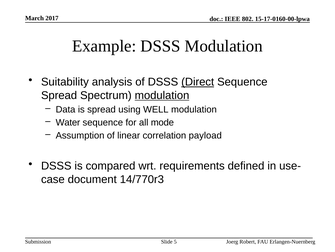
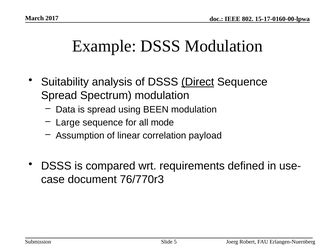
modulation underline: present -> none (162, 95)
WELL: WELL -> BEEN (156, 109)
Water: Water -> Large (68, 122)
14/770r3: 14/770r3 -> 76/770r3 (142, 179)
